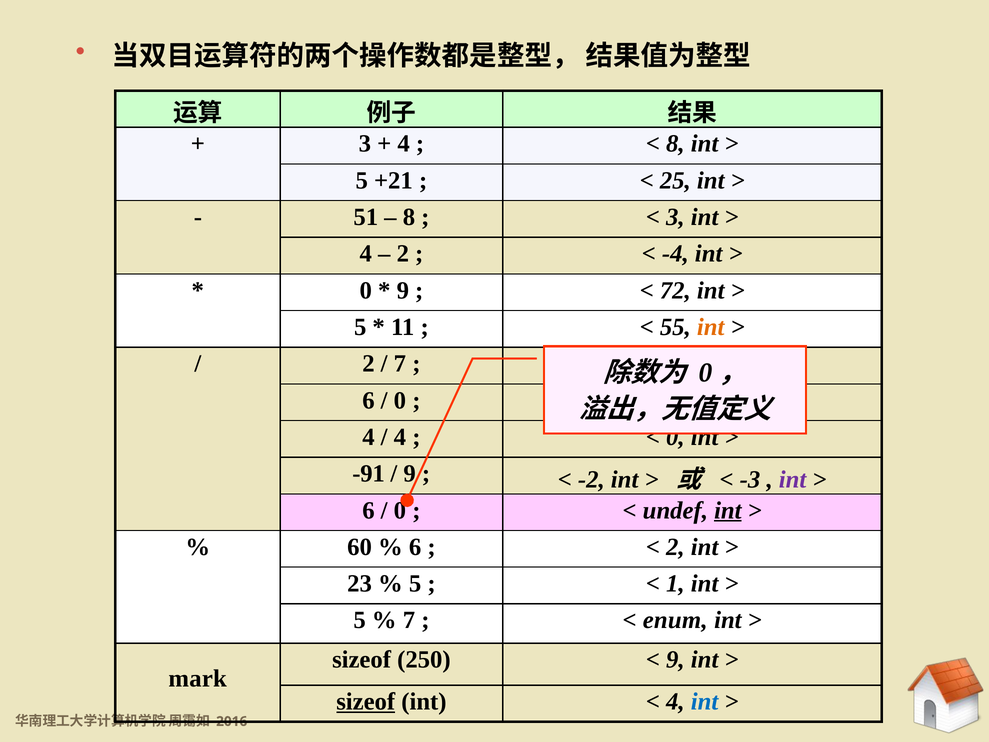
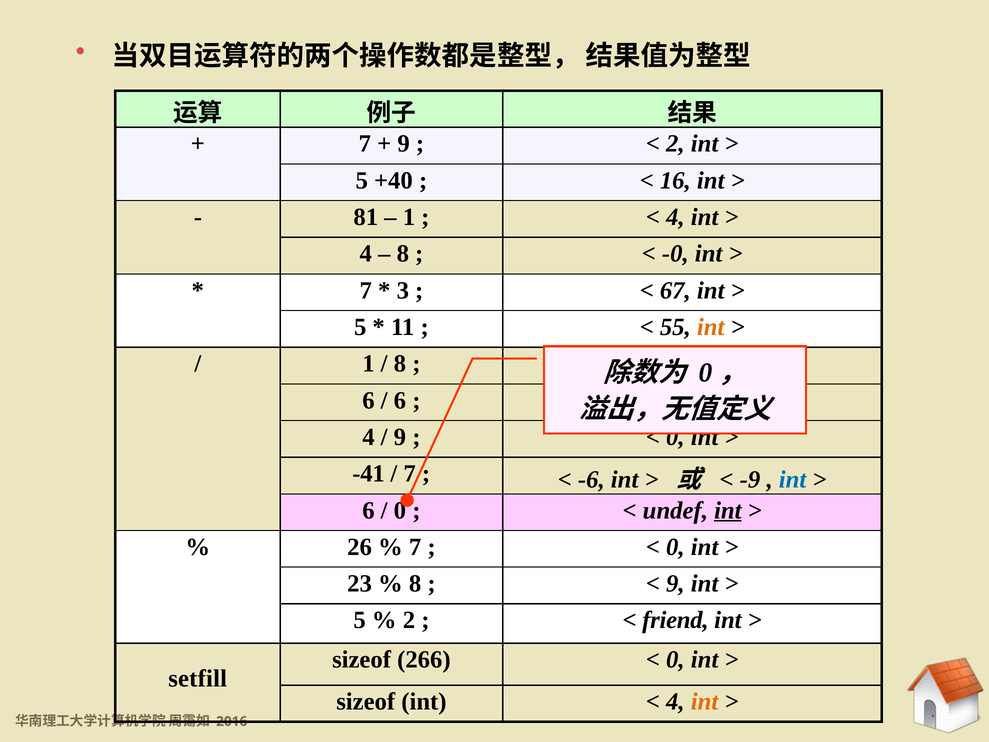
3: 3 -> 7 (365, 144)
4: 4 -> 9 (404, 144)
8: 8 -> 2 (675, 144)
+21: +21 -> +40 (393, 180)
25: 25 -> 16 (675, 180)
51: 51 -> 81 (366, 217)
8: 8 -> 1 (409, 217)
3: 3 -> 4 (675, 217)
2: 2 -> 8 (403, 254)
-4: -4 -> -0 (675, 254)
0: 0 -> 7 (366, 290)
9: 9 -> 3 (403, 290)
72: 72 -> 67 (675, 290)
2: 2 -> 1 (368, 364)
7: 7 -> 8 (400, 364)
0: 0 -> 6 (400, 400)
4: 4 -> 9 (400, 437)
-91: -91 -> -41 (369, 474)
9: 9 -> 7 (410, 474)
-2: -2 -> -6 (591, 480)
-3: -3 -> -9 (750, 480)
int colour: purple -> blue (793, 480)
60: 60 -> 26 (360, 547)
6: 6 -> 7 (415, 547)
2: 2 -> 0 (675, 547)
5: 5 -> 8 (415, 583)
1: 1 -> 9 (675, 583)
7: 7 -> 2 (409, 620)
enum: enum -> friend (675, 620)
250: 250 -> 266 (424, 660)
9: 9 -> 0 (675, 660)
mark: mark -> setfill (198, 678)
sizeof underline: present -> none (366, 701)
int colour: blue -> orange (705, 701)
